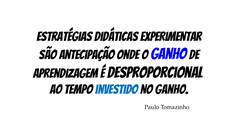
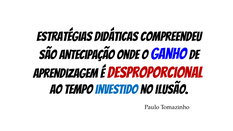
experimentar: experimentar -> compreendeu (171, 37)
desproporcional colour: black -> red (155, 73)
no ganho: ganho -> ilusão (172, 90)
